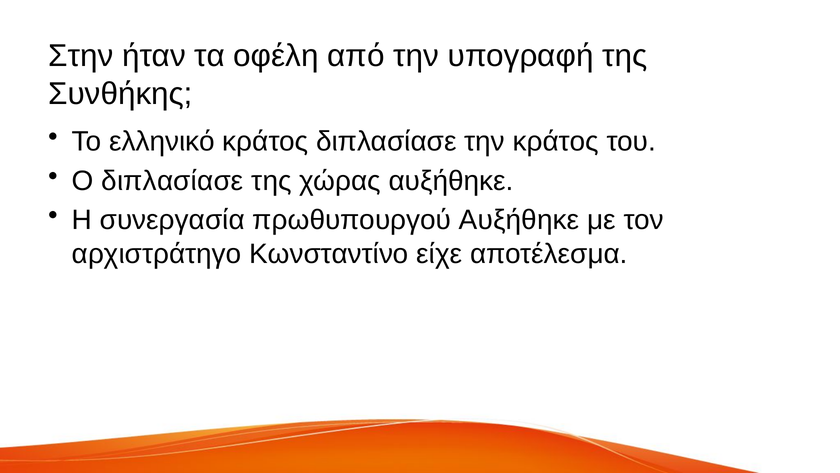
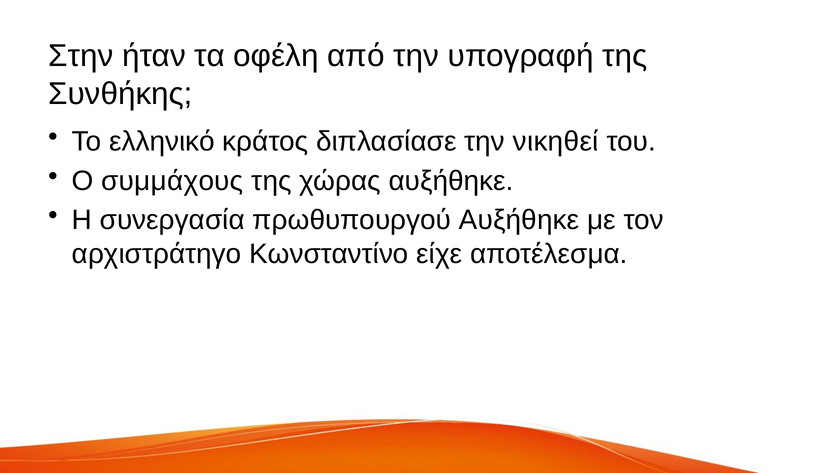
την κράτος: κράτος -> νικηθεί (556, 141)
Ο διπλασίασε: διπλασίασε -> συμμάχους (172, 181)
